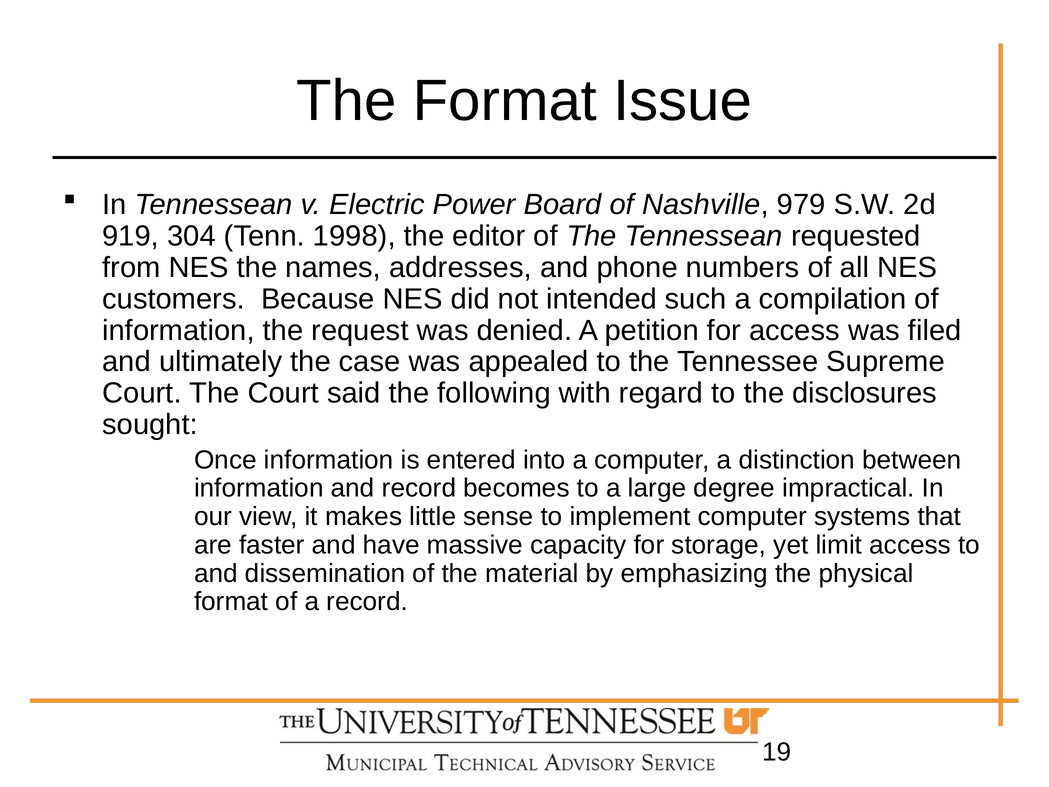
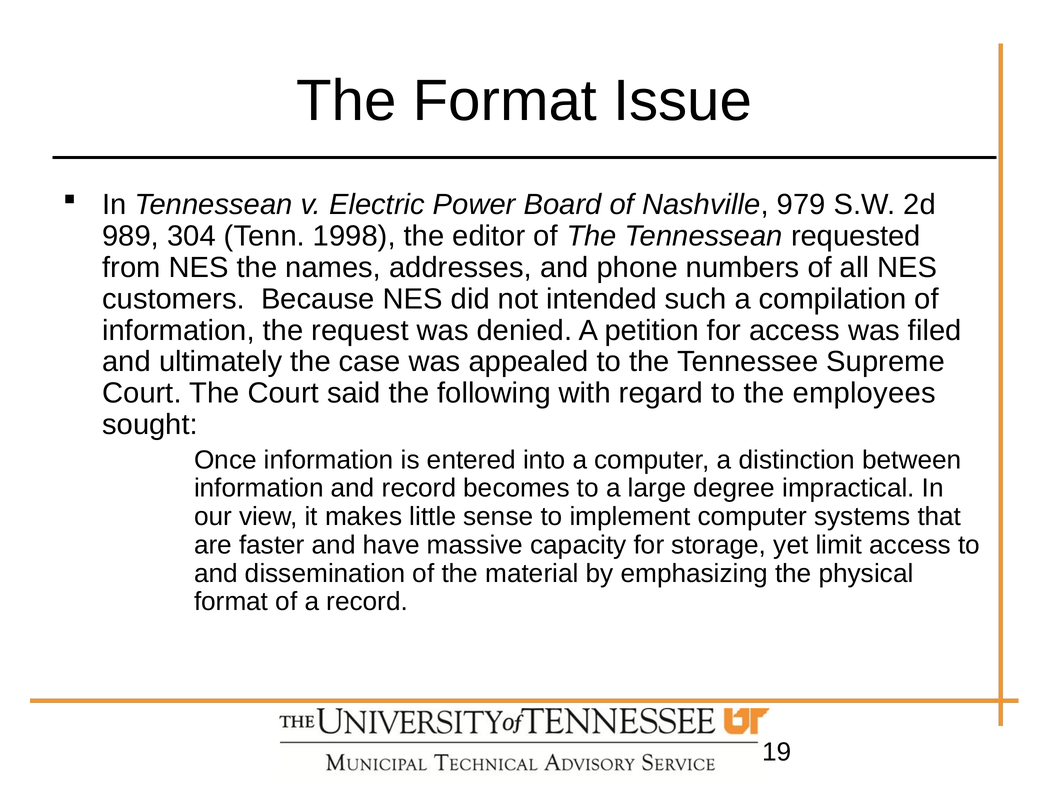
919: 919 -> 989 (131, 236)
disclosures: disclosures -> employees (864, 393)
